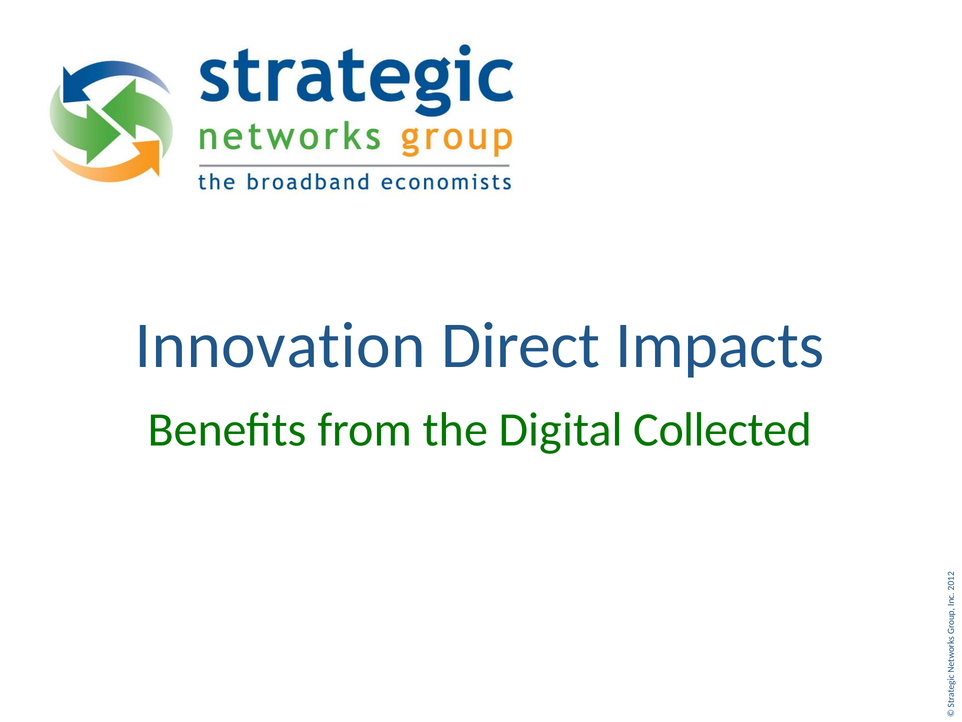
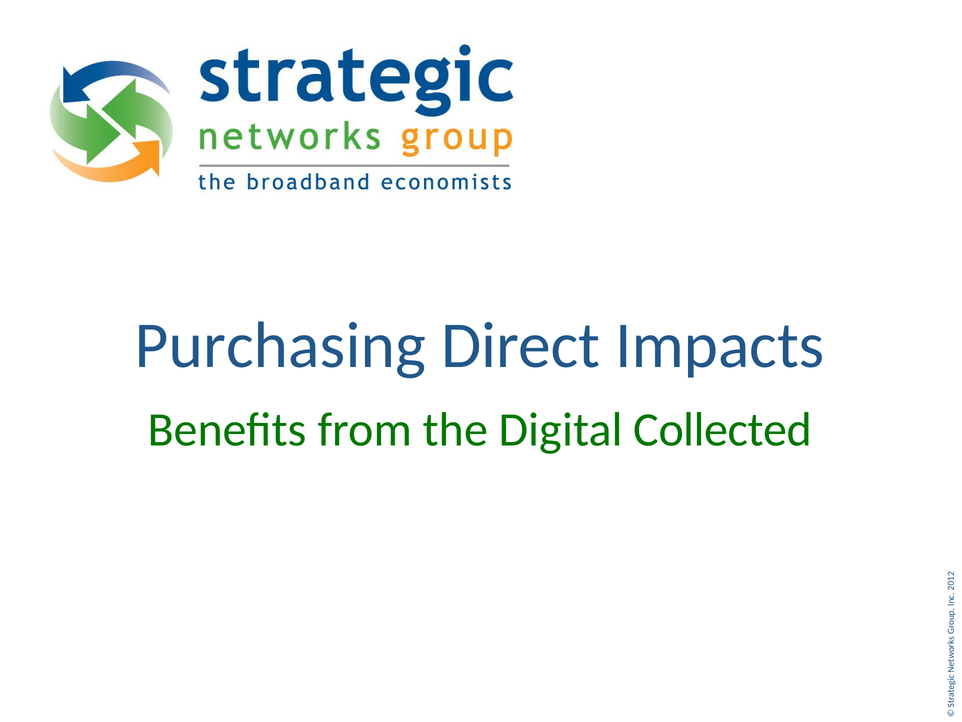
Innovation: Innovation -> Purchasing (280, 346)
